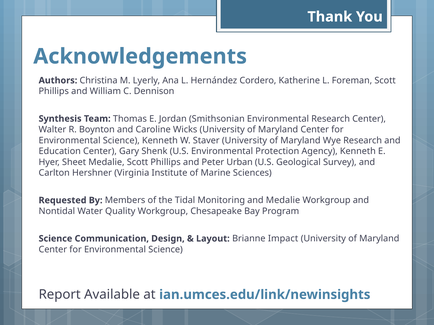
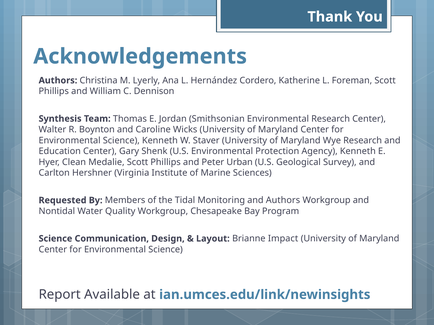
Sheet: Sheet -> Clean (74, 162)
and Medalie: Medalie -> Authors (283, 201)
